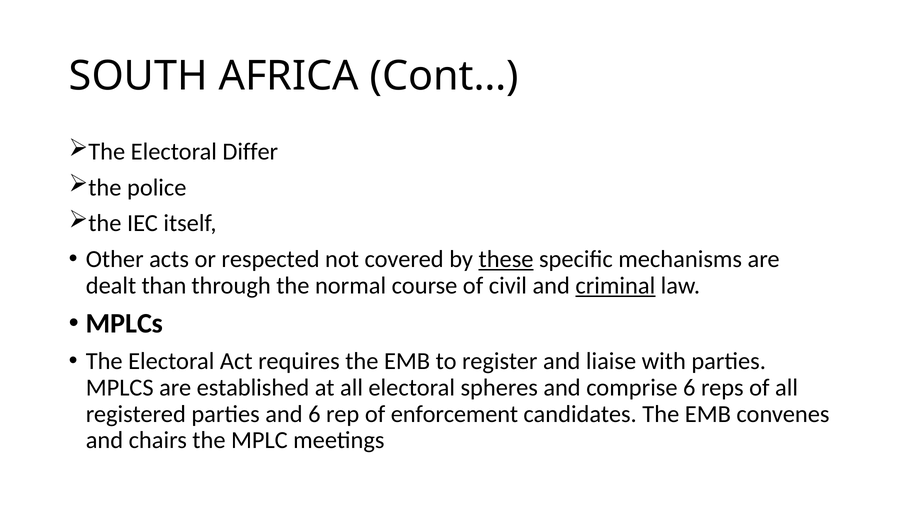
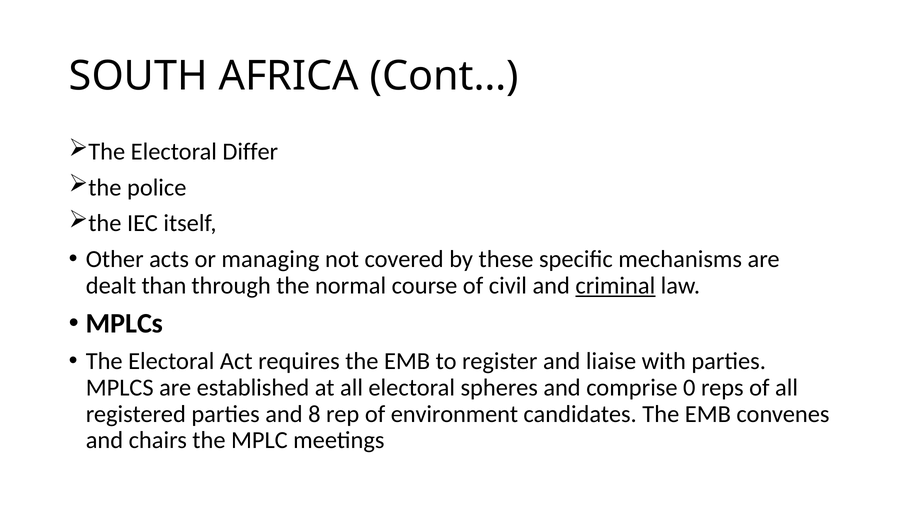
respected: respected -> managing (270, 259)
these underline: present -> none (506, 259)
comprise 6: 6 -> 0 (689, 388)
and 6: 6 -> 8 (314, 414)
enforcement: enforcement -> environment (454, 414)
